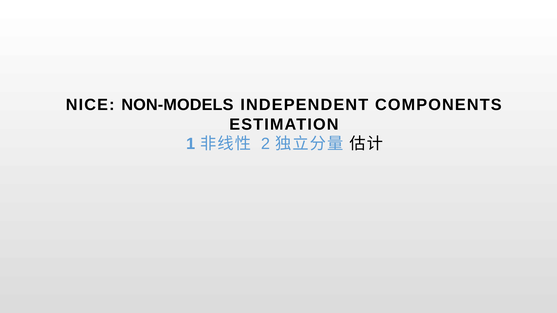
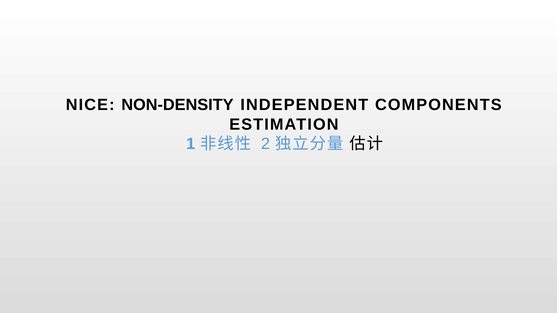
NON-MODELS: NON-MODELS -> NON-DENSITY (177, 105)
